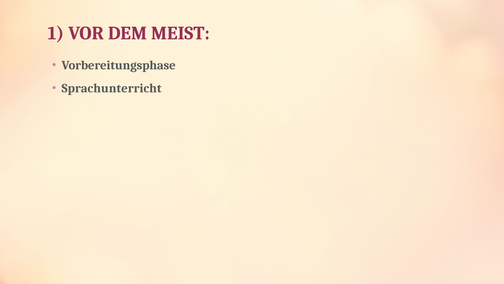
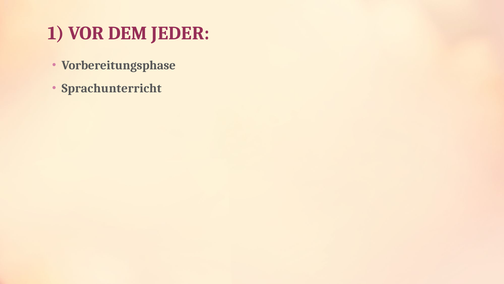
MEIST: MEIST -> JEDER (180, 33)
